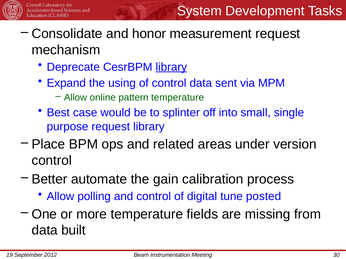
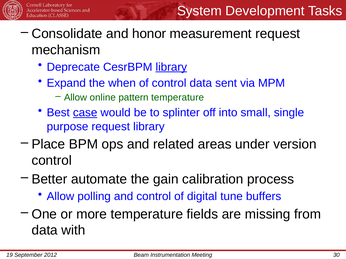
using: using -> when (122, 83)
case underline: none -> present (85, 113)
posted: posted -> buffers (264, 197)
built: built -> with (73, 231)
